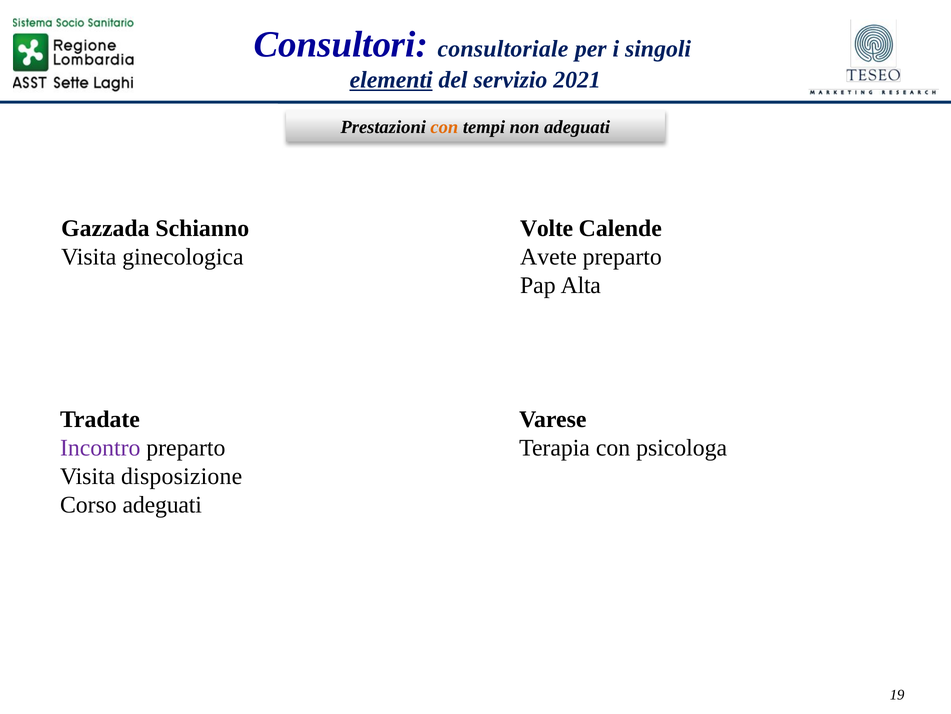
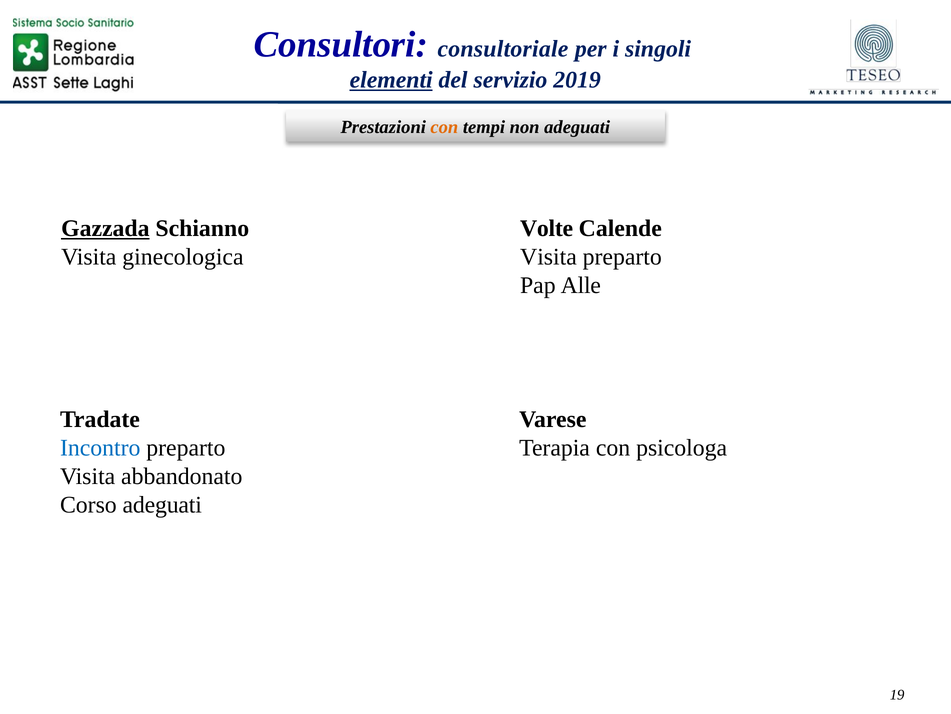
2021: 2021 -> 2019 (577, 80)
Gazzada underline: none -> present (105, 228)
Avete: Avete -> Visita (548, 257)
Alta: Alta -> Alle (581, 285)
Incontro colour: purple -> blue (100, 448)
disposizione: disposizione -> abbandonato (182, 476)
